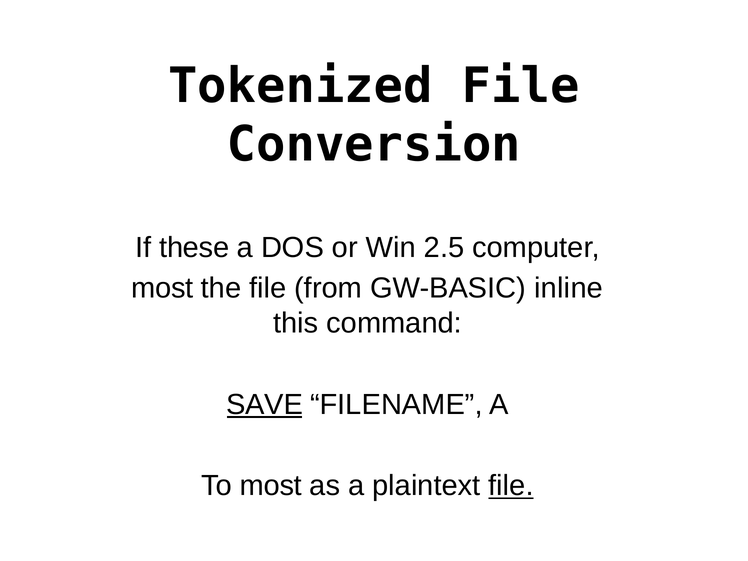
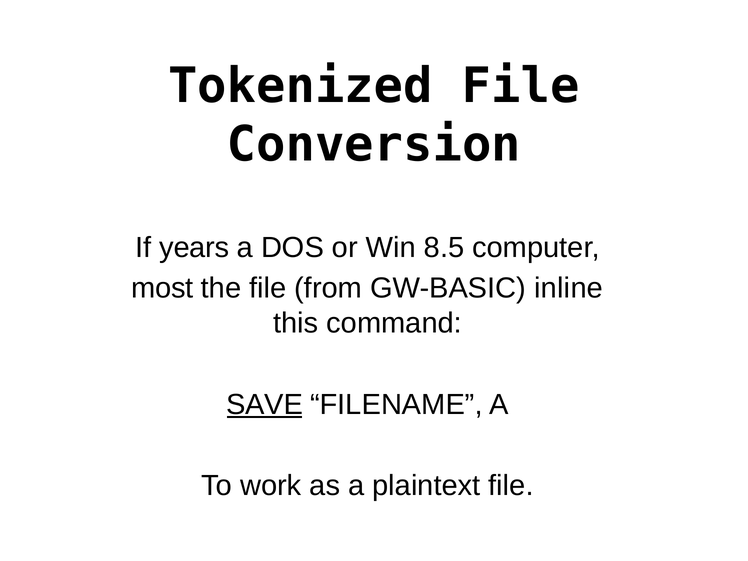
these: these -> years (194, 248)
2.5: 2.5 -> 8.5 (444, 248)
To most: most -> work (271, 486)
file underline: present -> none (511, 486)
